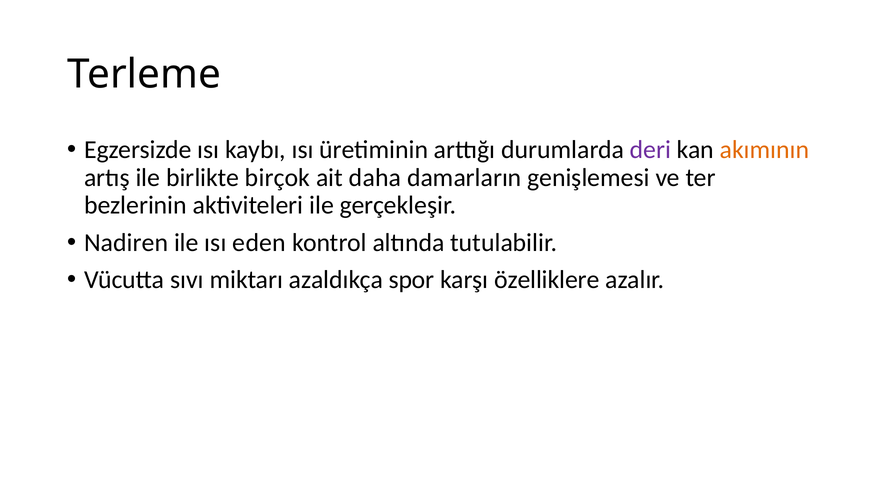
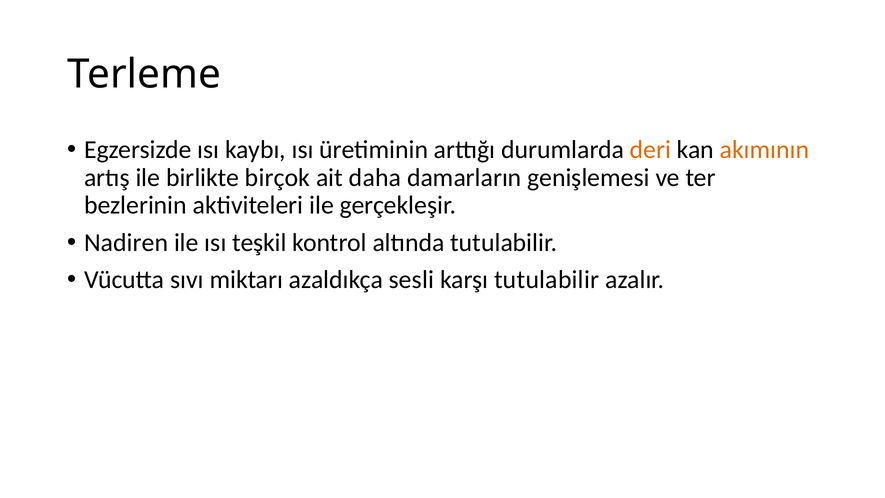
deri colour: purple -> orange (650, 150)
eden: eden -> teşkil (259, 243)
spor: spor -> sesli (411, 280)
karşı özelliklere: özelliklere -> tutulabilir (547, 280)
